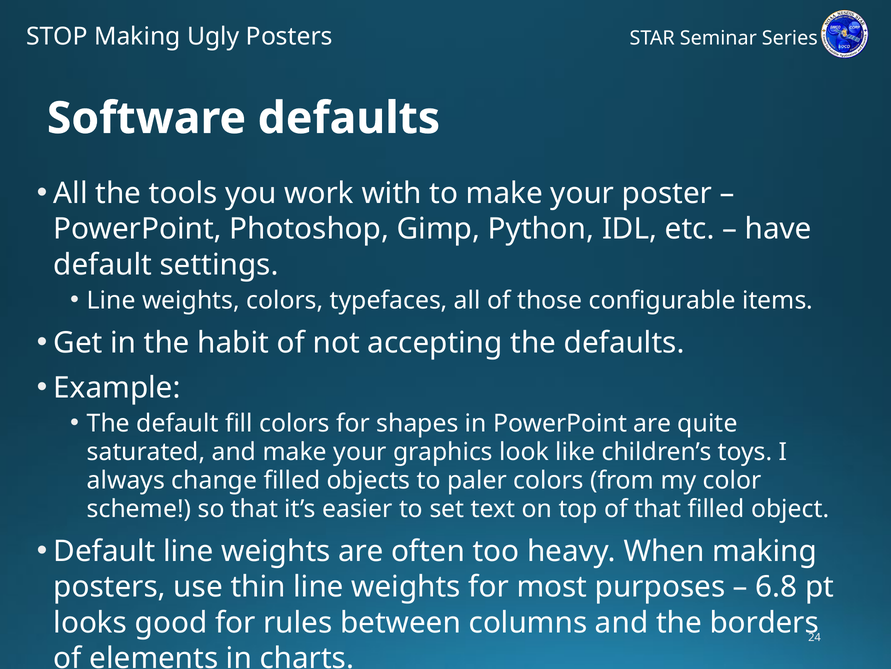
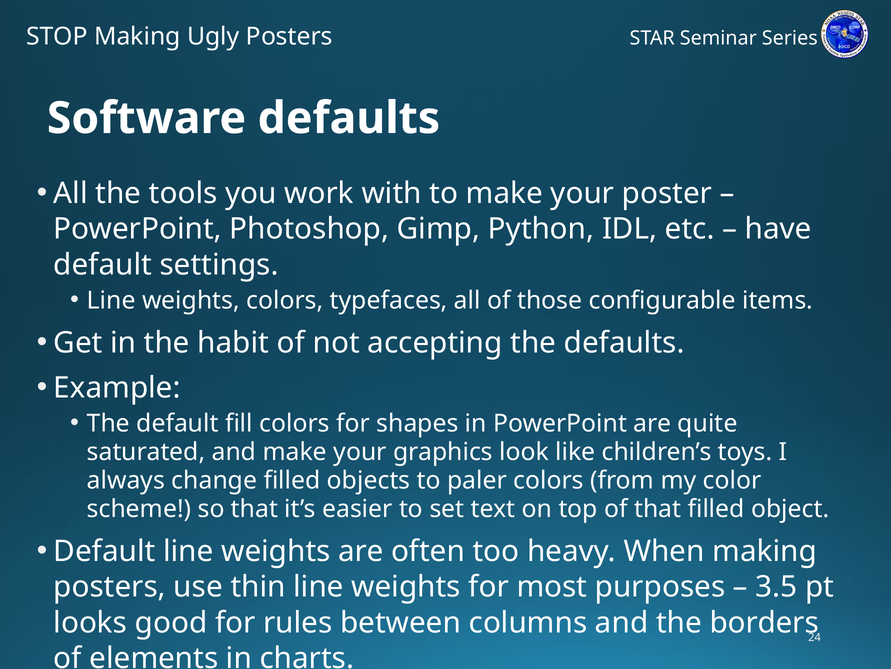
6.8: 6.8 -> 3.5 (776, 586)
